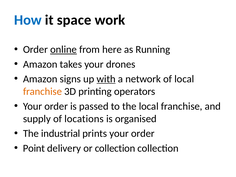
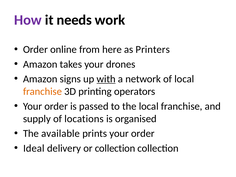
How colour: blue -> purple (28, 20)
space: space -> needs (74, 20)
online underline: present -> none (64, 50)
Running: Running -> Printers (153, 50)
industrial: industrial -> available (61, 134)
Point: Point -> Ideal (34, 148)
